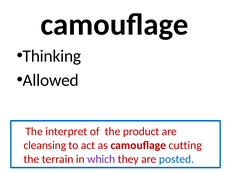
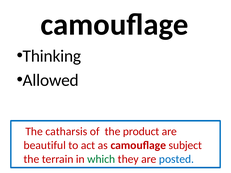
interpret: interpret -> catharsis (66, 132)
cleansing: cleansing -> beautiful (45, 145)
cutting: cutting -> subject (185, 145)
which colour: purple -> green (101, 159)
